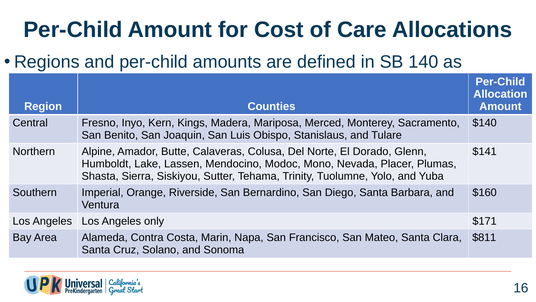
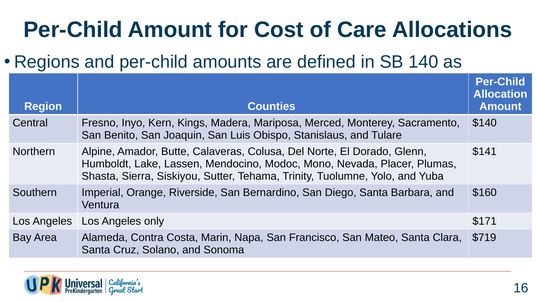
$811: $811 -> $719 (484, 237)
